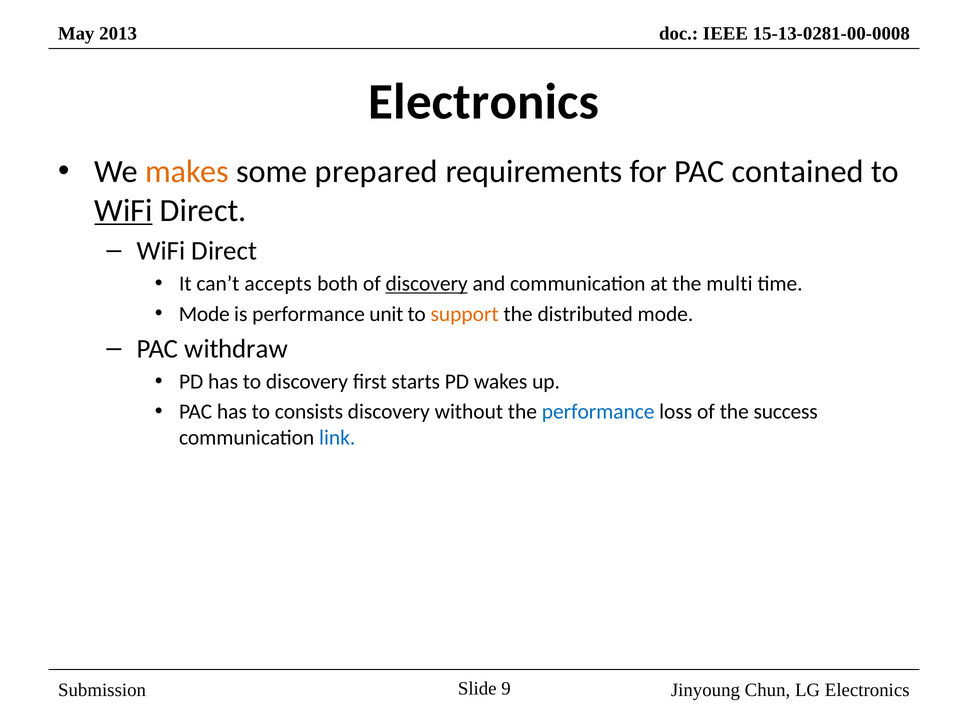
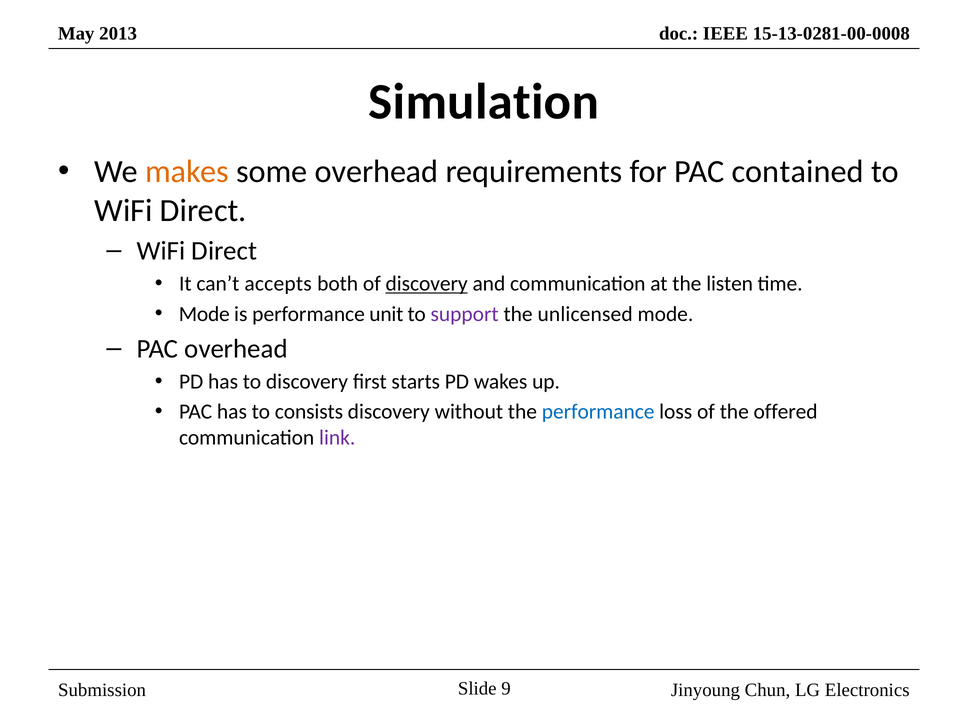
Electronics: Electronics -> Simulation (484, 102)
some prepared: prepared -> overhead (377, 172)
WiFi underline: present -> none (124, 210)
multi: multi -> listen (730, 284)
support colour: orange -> purple (465, 314)
distributed: distributed -> unlicensed (585, 314)
PAC withdraw: withdraw -> overhead (236, 349)
success: success -> offered (786, 412)
link colour: blue -> purple (337, 438)
